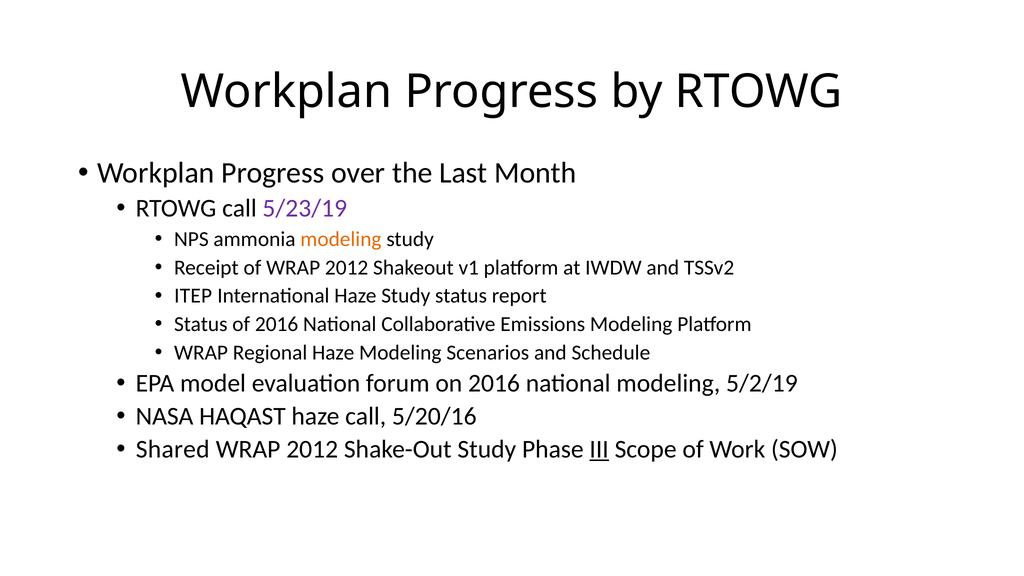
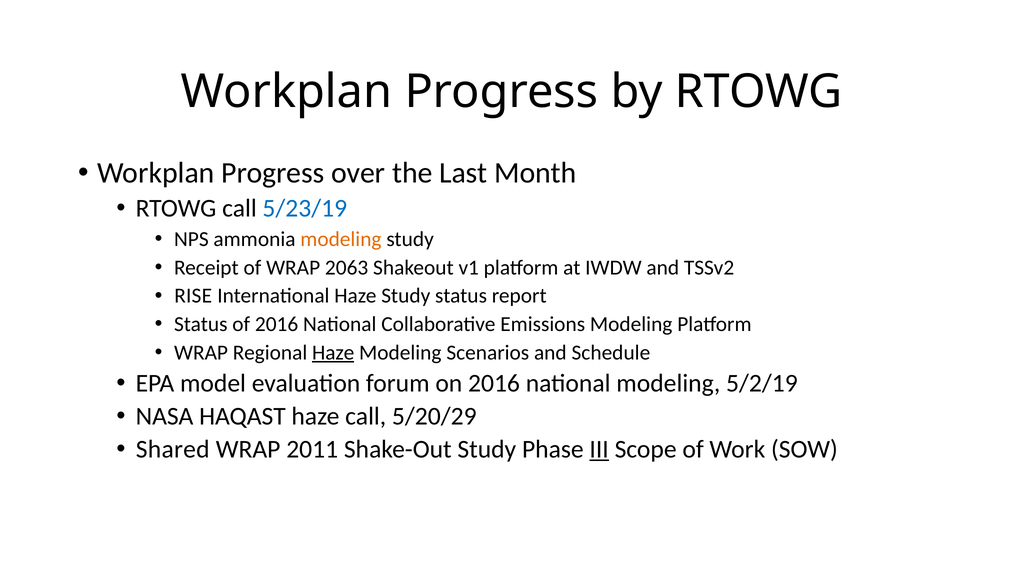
5/23/19 colour: purple -> blue (305, 208)
of WRAP 2012: 2012 -> 2063 (347, 267)
ITEP: ITEP -> RISE (193, 296)
Haze underline: none -> present (333, 353)
5/20/16: 5/20/16 -> 5/20/29 (434, 416)
2012: 2012 -> 2011 (312, 449)
